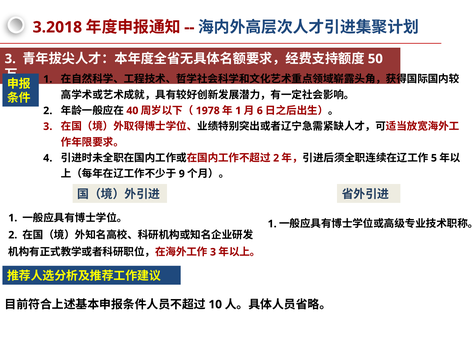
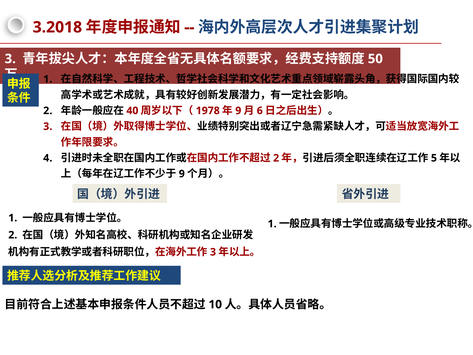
1: 1 -> 9 (238, 111)
